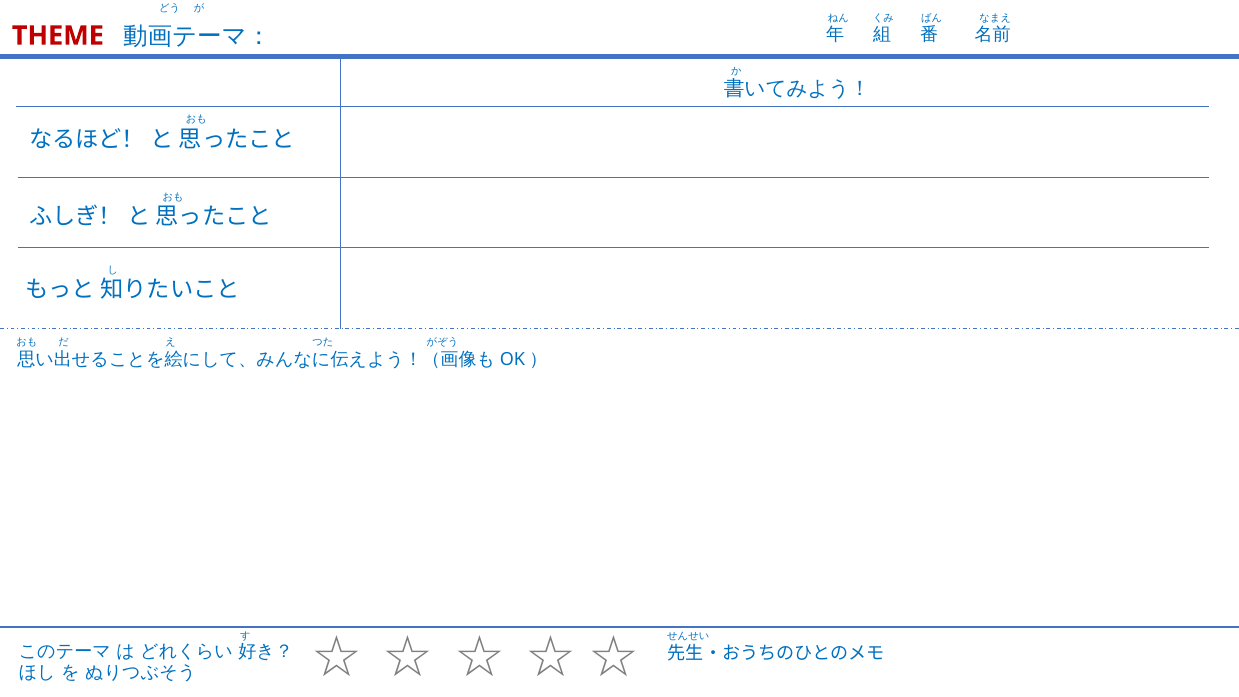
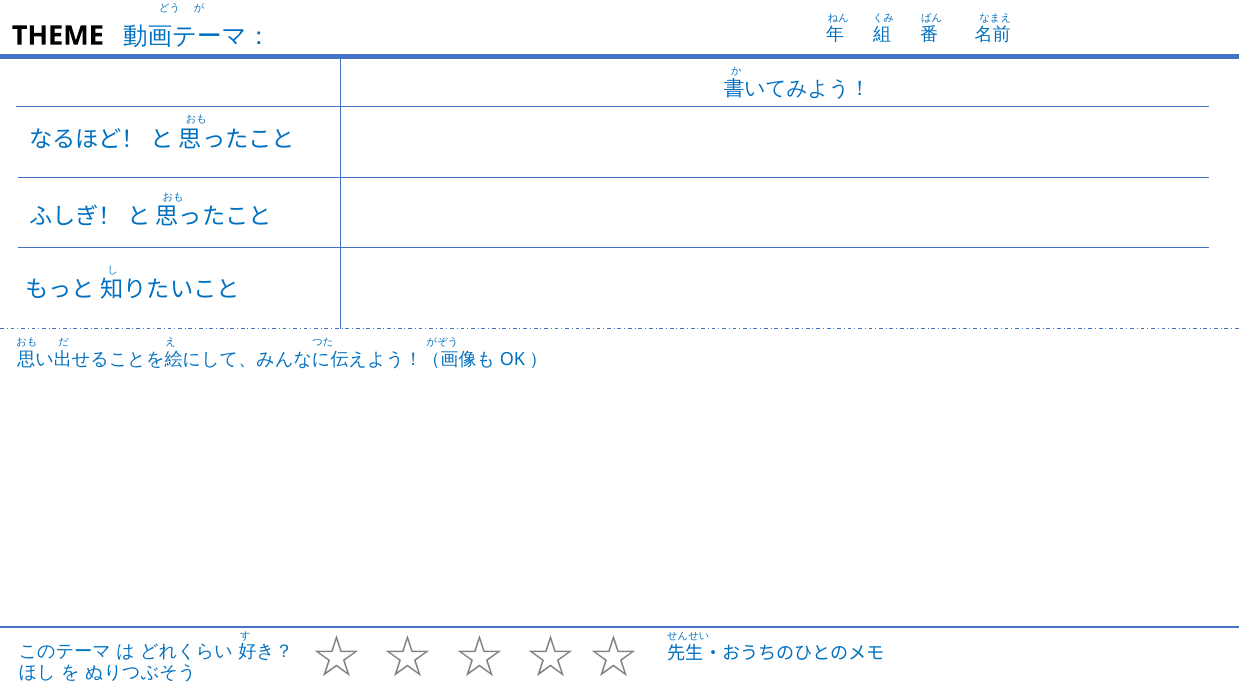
THEME colour: red -> black (58, 36)
